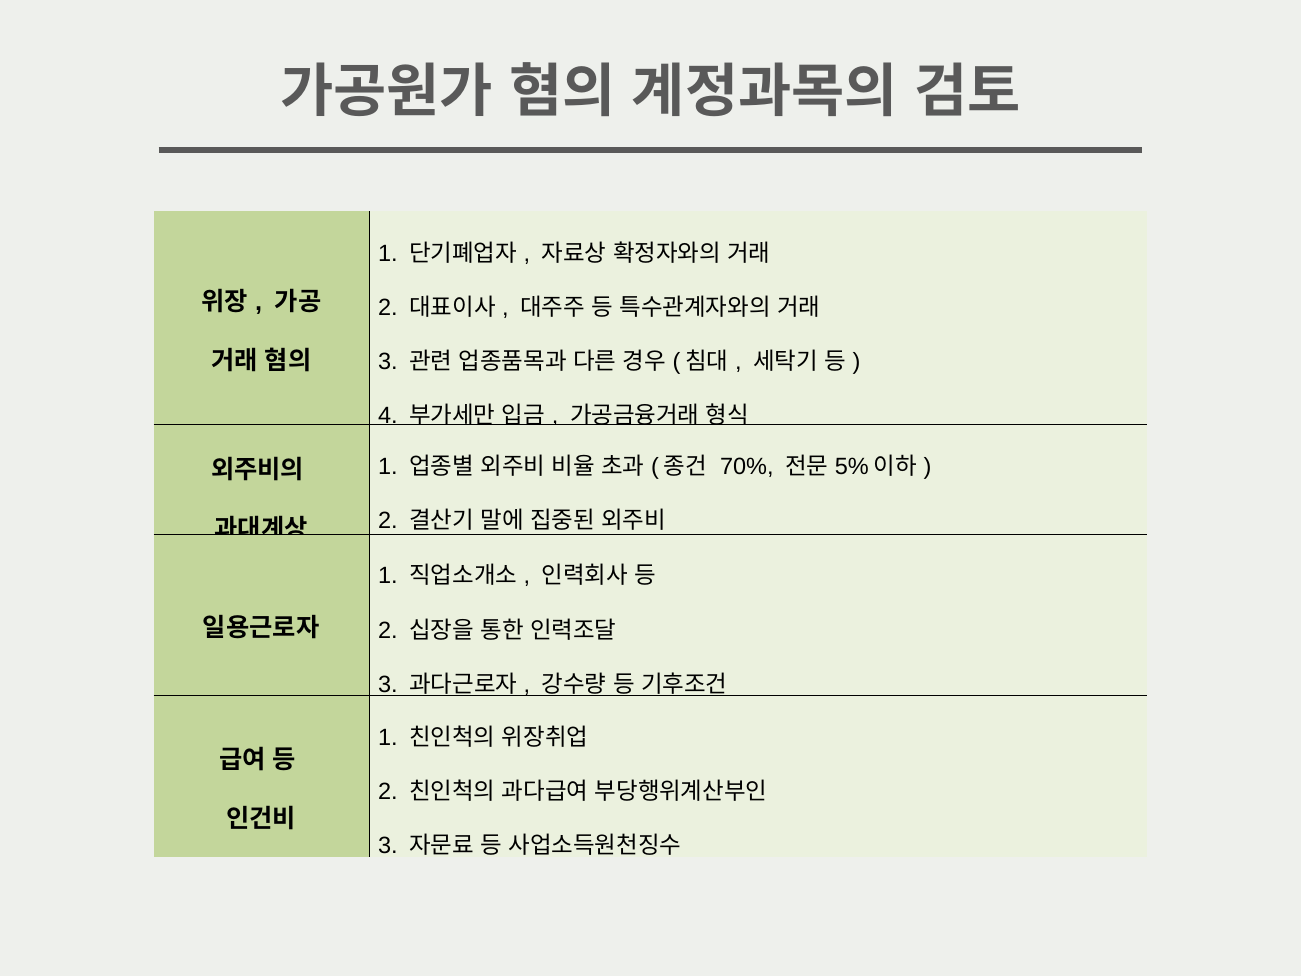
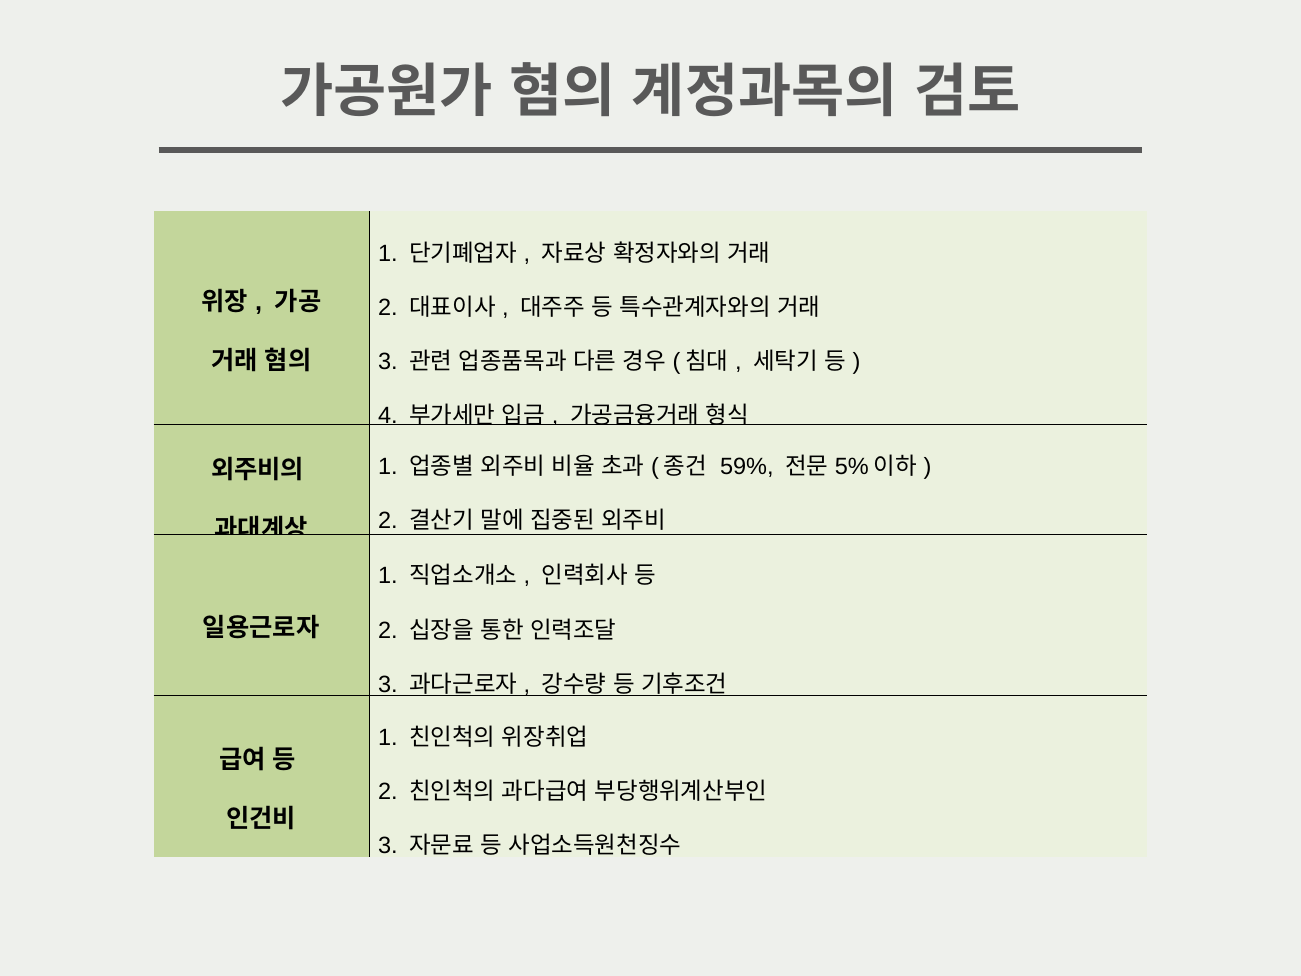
70%: 70% -> 59% (747, 466)
